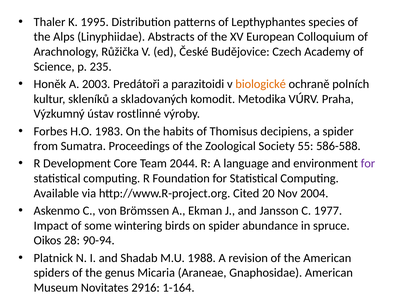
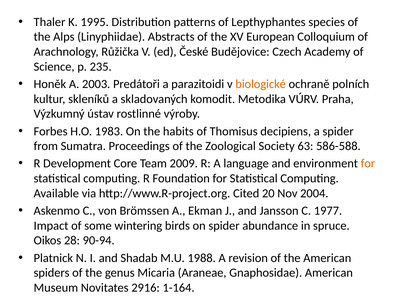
55: 55 -> 63 (305, 146)
2044: 2044 -> 2009 (184, 163)
for colour: purple -> orange (368, 163)
